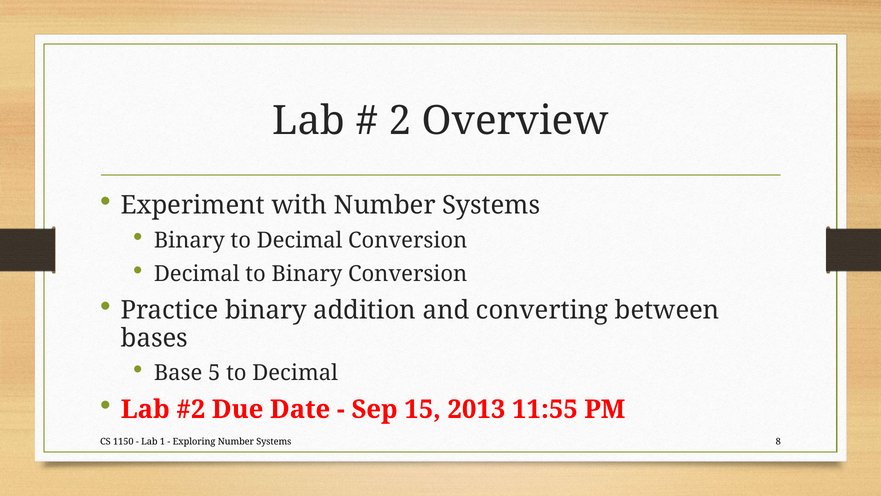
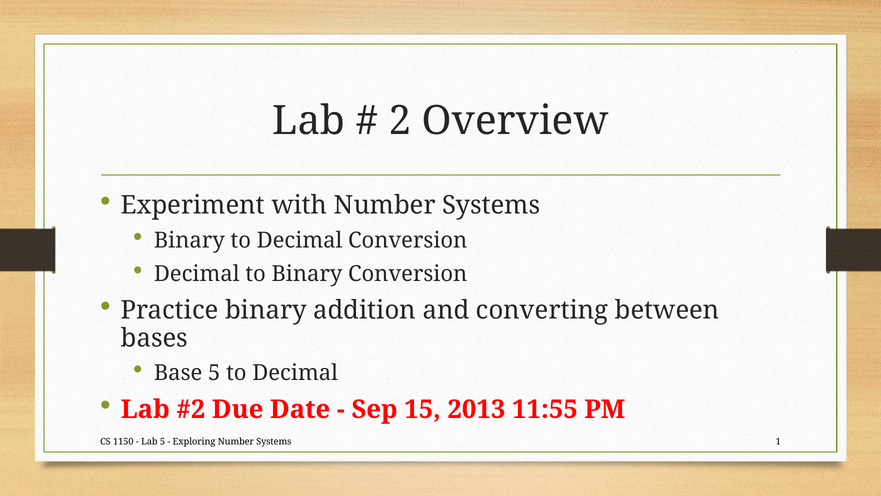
Lab 1: 1 -> 5 (163, 441)
8: 8 -> 1 (778, 441)
